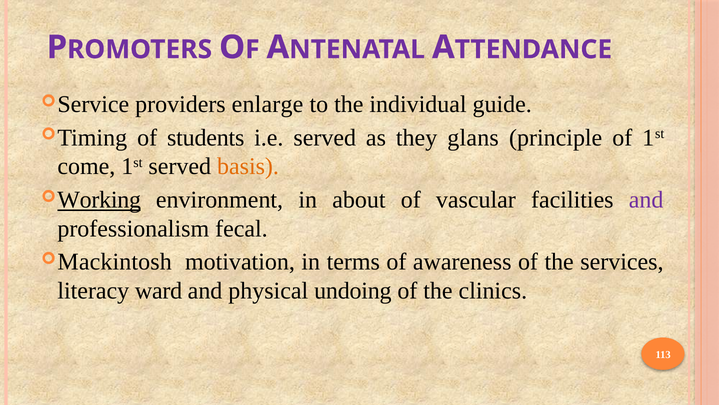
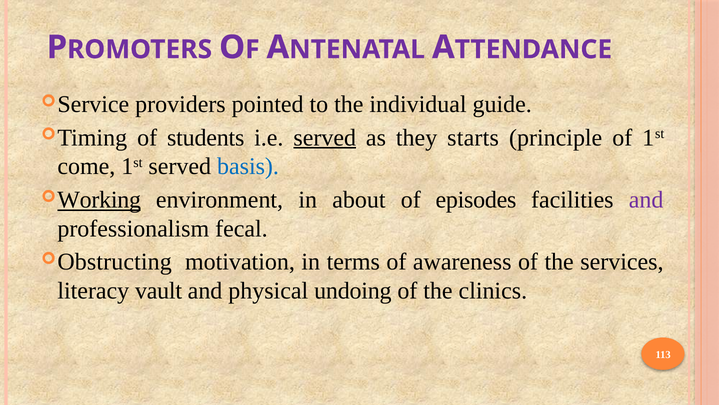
enlarge: enlarge -> pointed (268, 104)
served underline: none -> present (325, 137)
glans: glans -> starts (473, 137)
basis colour: orange -> blue (248, 166)
vascular: vascular -> episodes (476, 199)
Mackintosh: Mackintosh -> Obstructing (115, 262)
ward: ward -> vault (159, 290)
